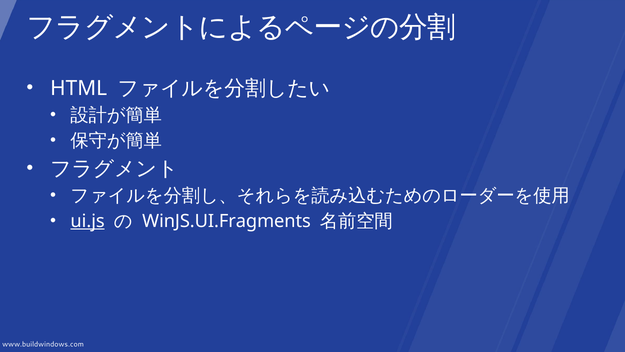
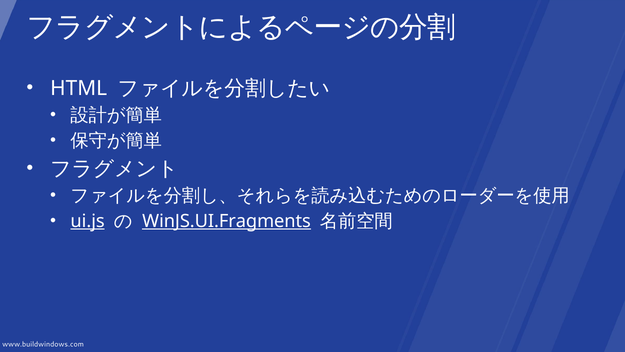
WinJS.UI.Fragments underline: none -> present (227, 221)
